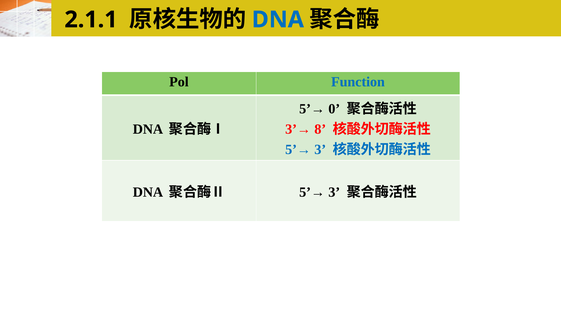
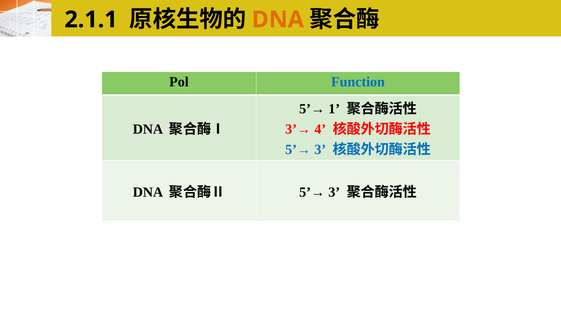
DNA colour: blue -> orange (278, 20)
0: 0 -> 1 (334, 109)
8: 8 -> 4 (320, 129)
